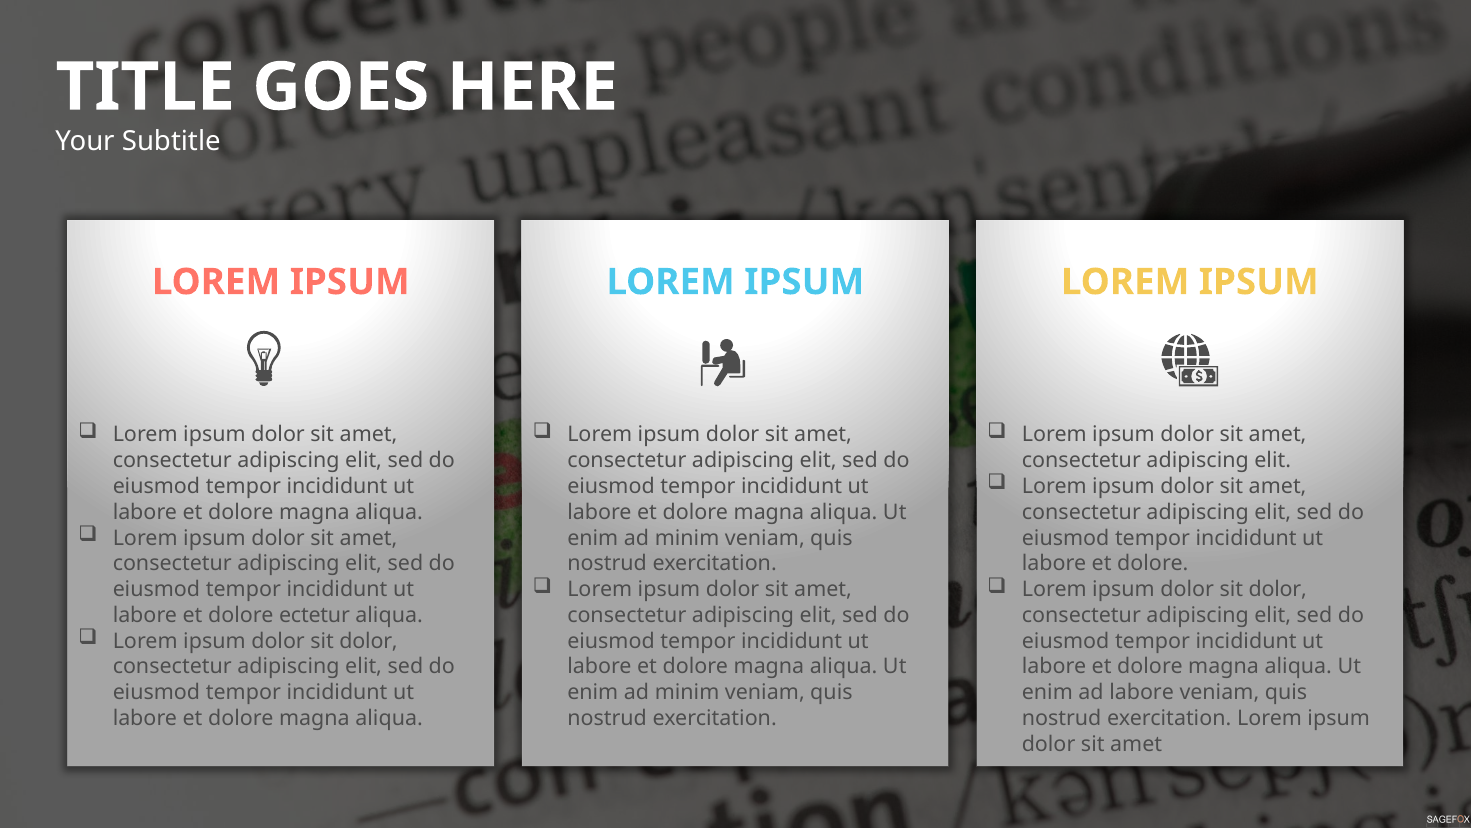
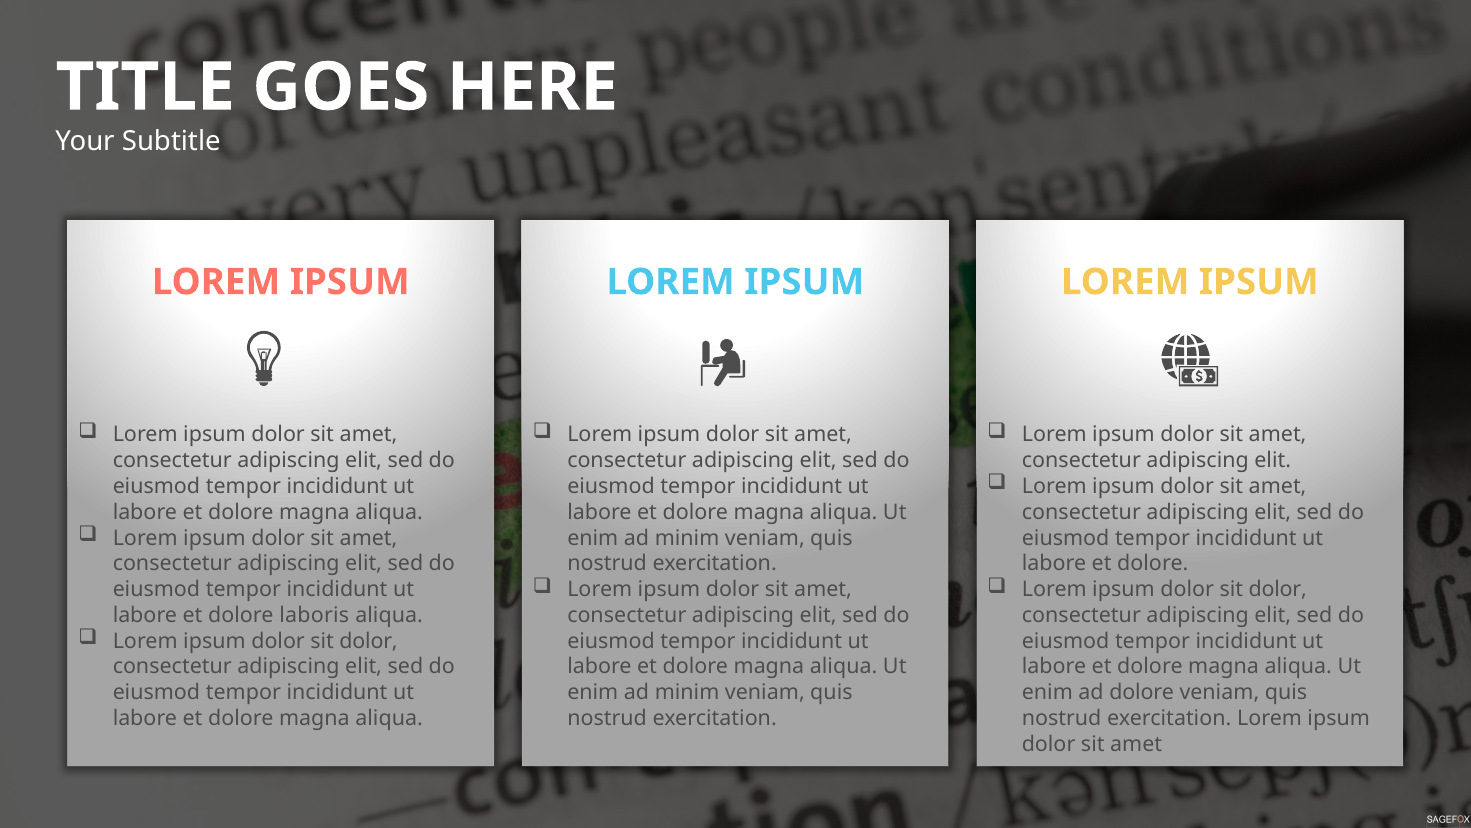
ectetur: ectetur -> laboris (314, 615)
ad labore: labore -> dolore (1142, 692)
